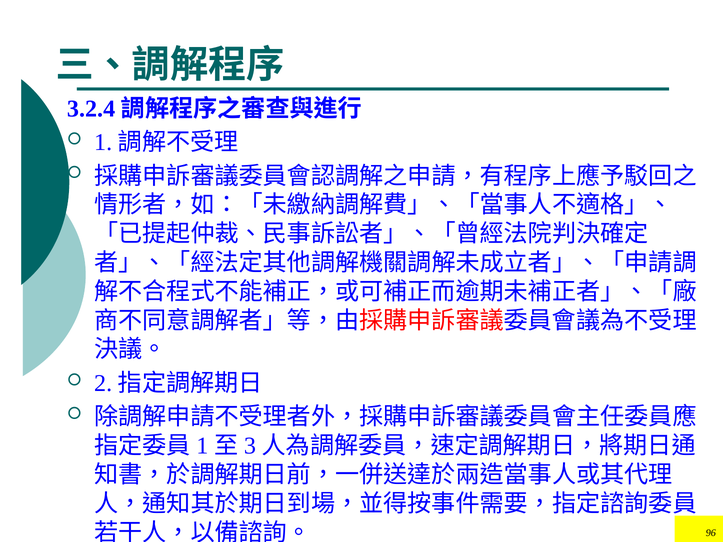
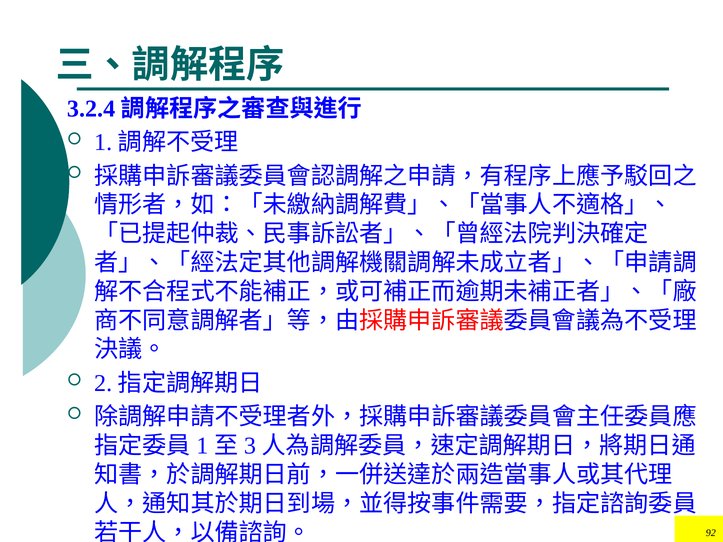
96: 96 -> 92 (711, 533)
